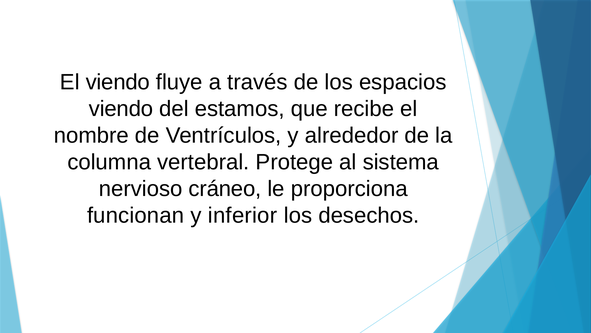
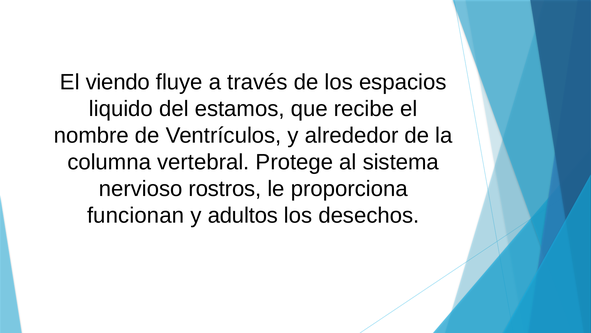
viendo: viendo -> liquido (121, 109)
cráneo: cráneo -> rostros (225, 189)
inferior: inferior -> adultos (243, 215)
